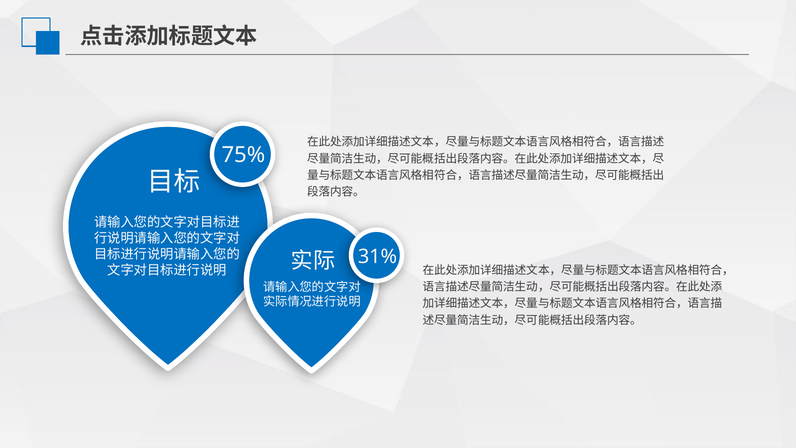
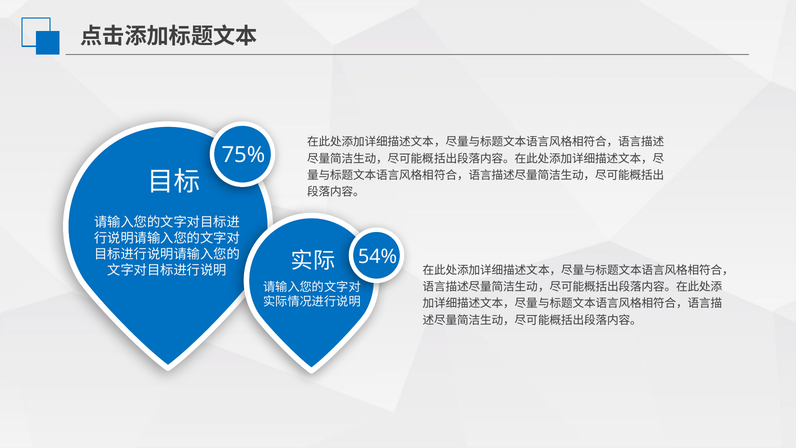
31%: 31% -> 54% (378, 256)
